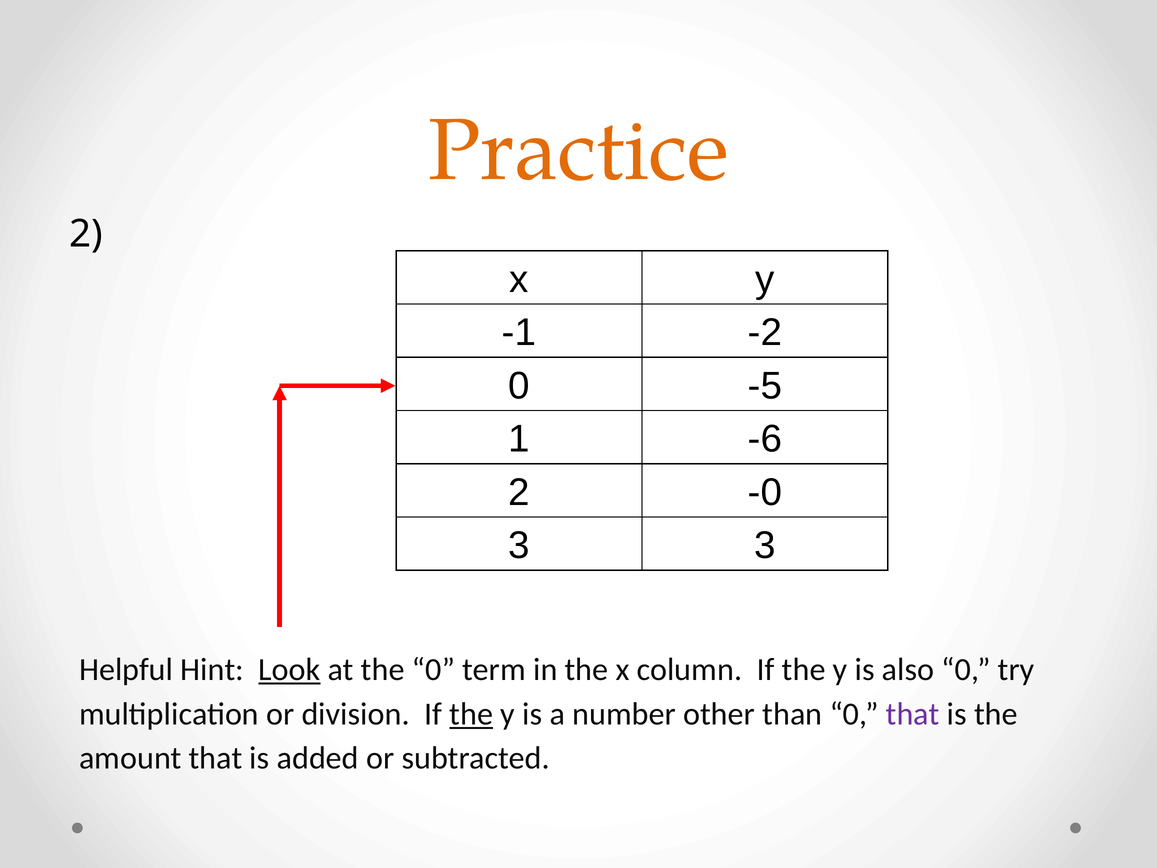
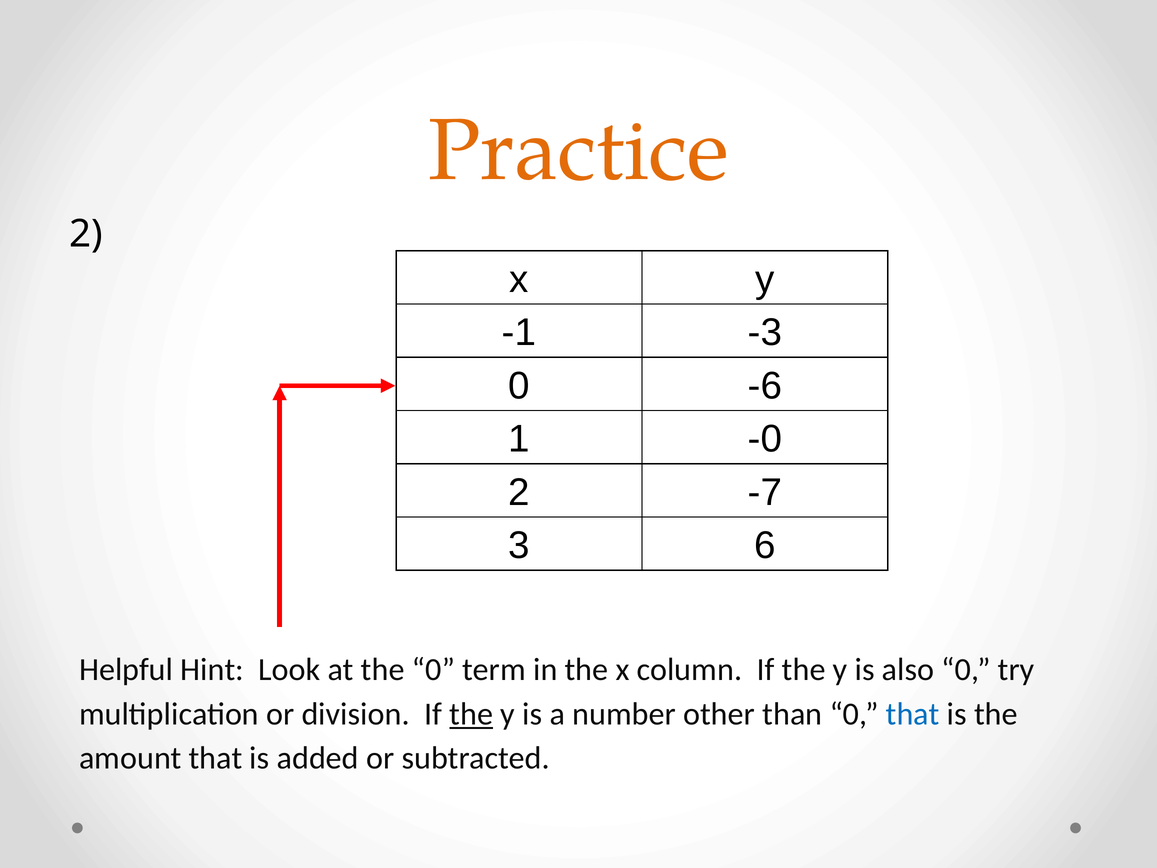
-2: -2 -> -3 (765, 333)
-5: -5 -> -6 (765, 386)
-6: -6 -> -0 (765, 439)
-0: -0 -> -7 (765, 492)
3 3: 3 -> 6 (765, 545)
Look underline: present -> none (289, 669)
that colour: purple -> blue (913, 714)
